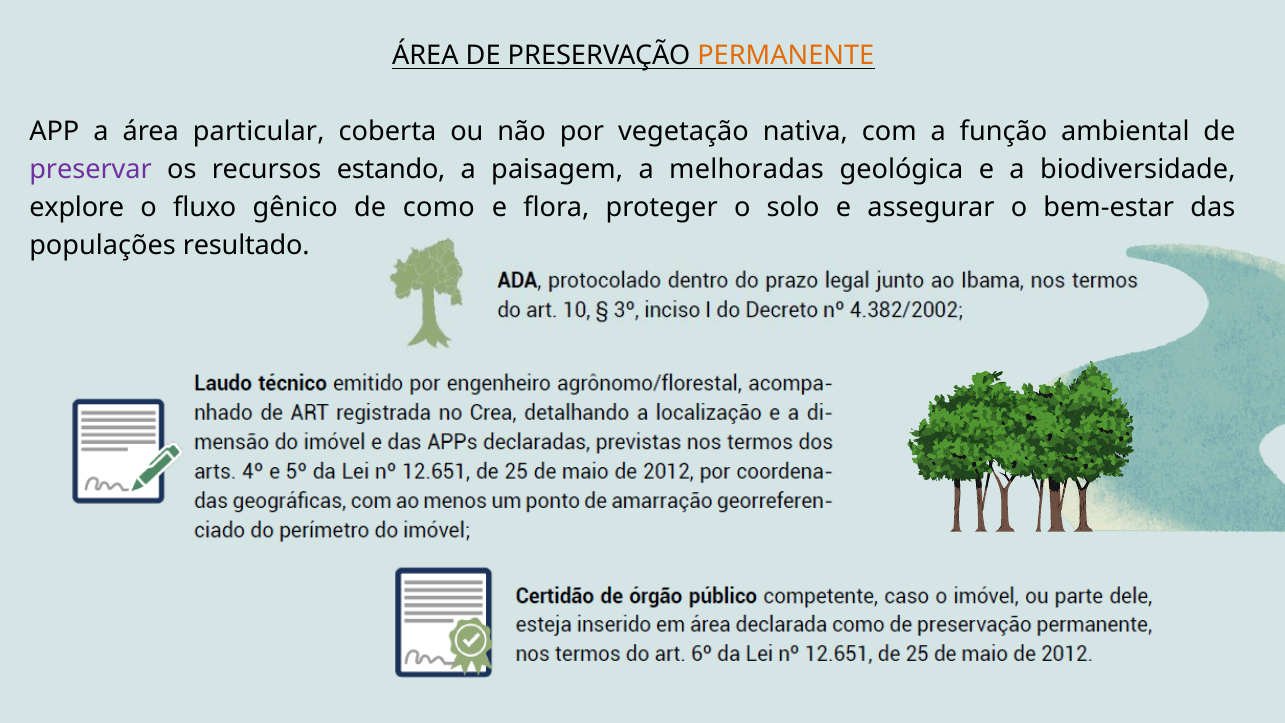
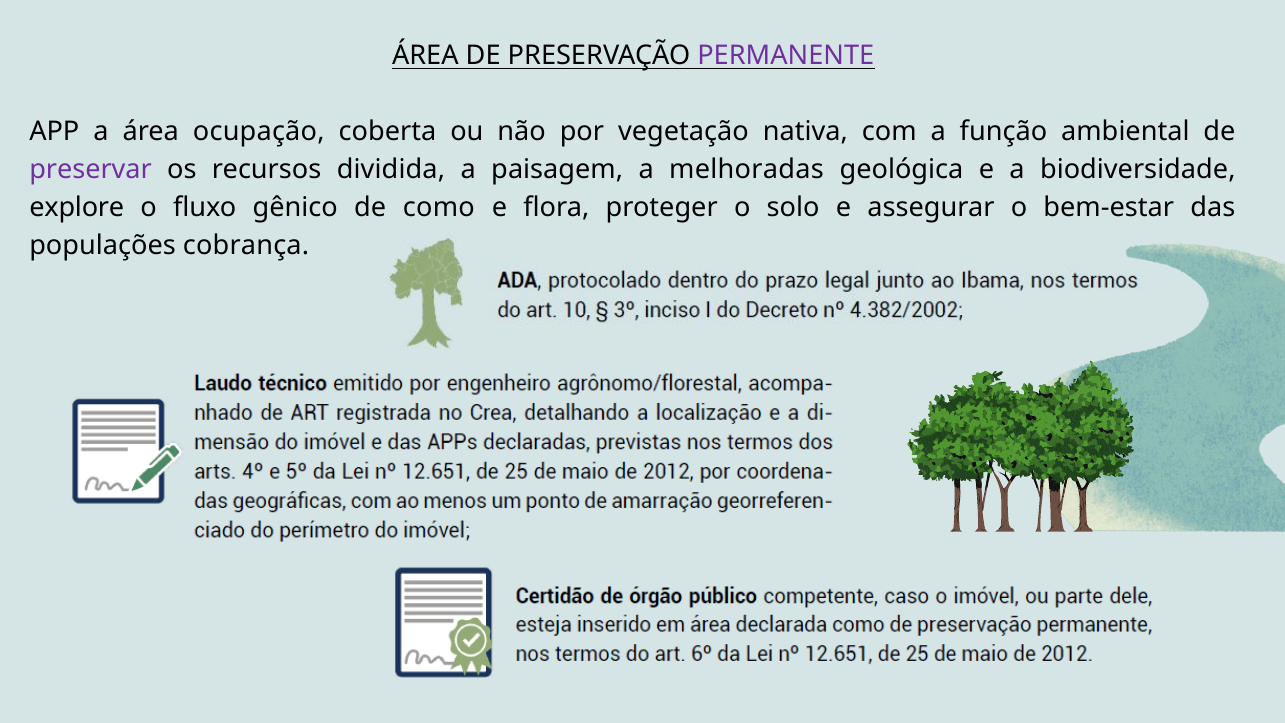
PERMANENTE colour: orange -> purple (786, 56)
particular: particular -> ocupação (259, 132)
estando: estando -> dividida (391, 170)
resultado: resultado -> cobrança (246, 246)
